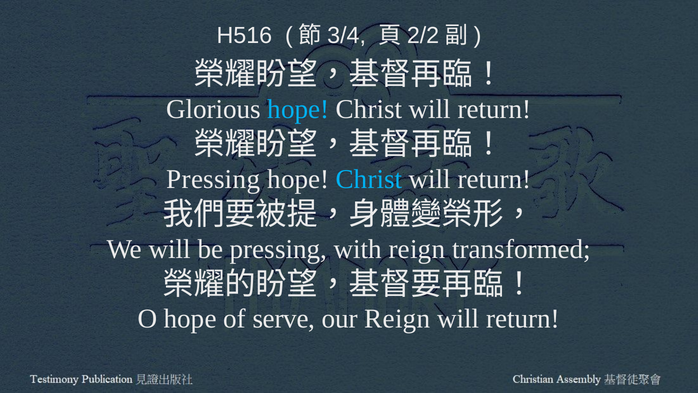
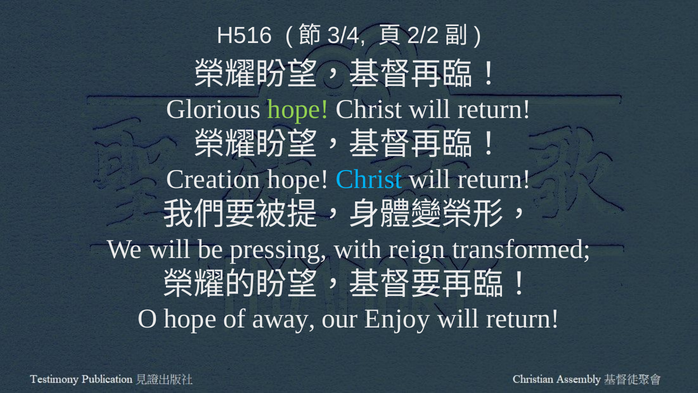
hope colour: light blue -> light green (298, 109)
Pressing: Pressing -> Creation (213, 179)
serve: serve -> away (284, 319)
our Reign: Reign -> Enjoy (397, 319)
